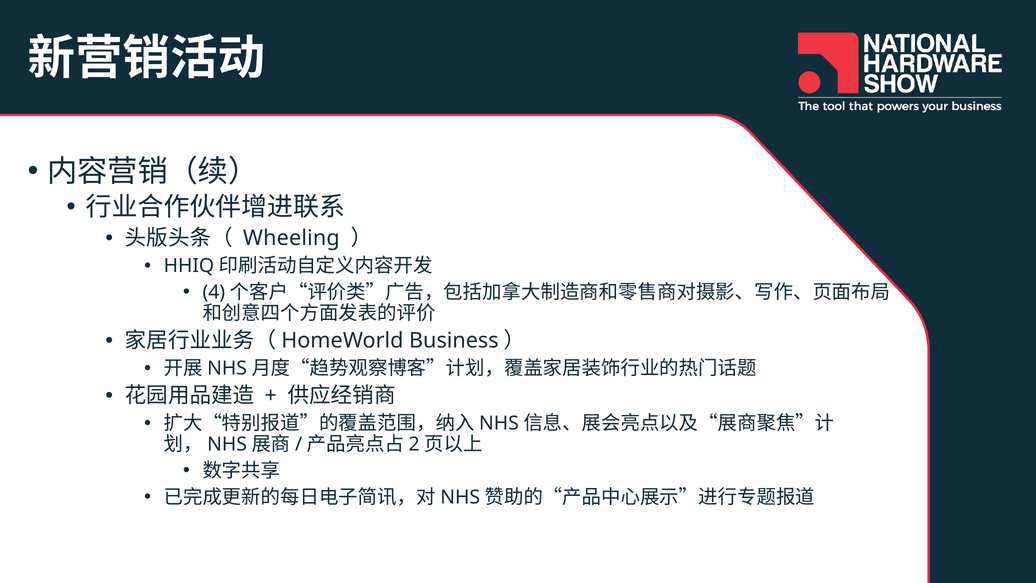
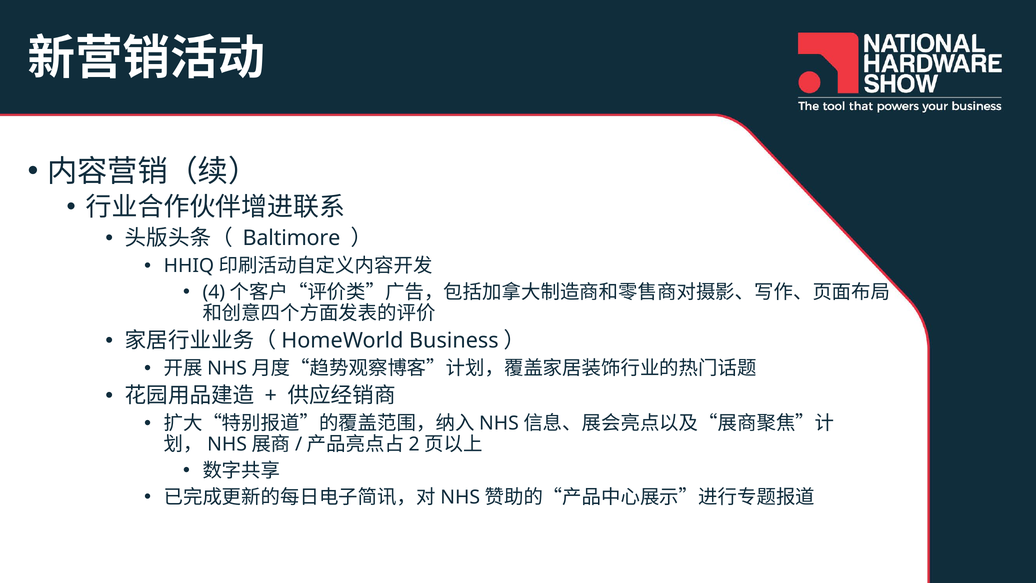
Wheeling: Wheeling -> Baltimore (291, 238)
